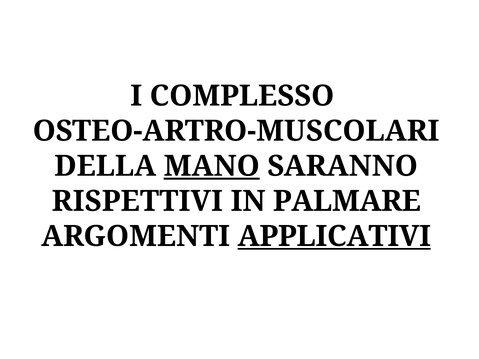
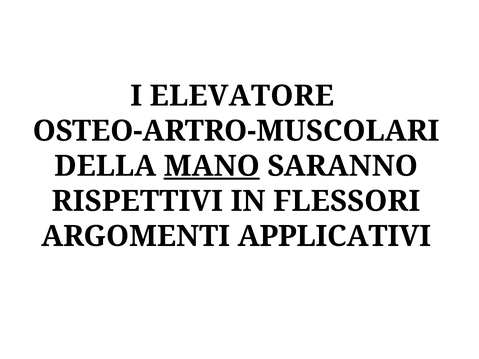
COMPLESSO: COMPLESSO -> ELEVATORE (242, 96)
PALMARE: PALMARE -> FLESSORI (347, 201)
APPLICATIVI underline: present -> none (334, 236)
